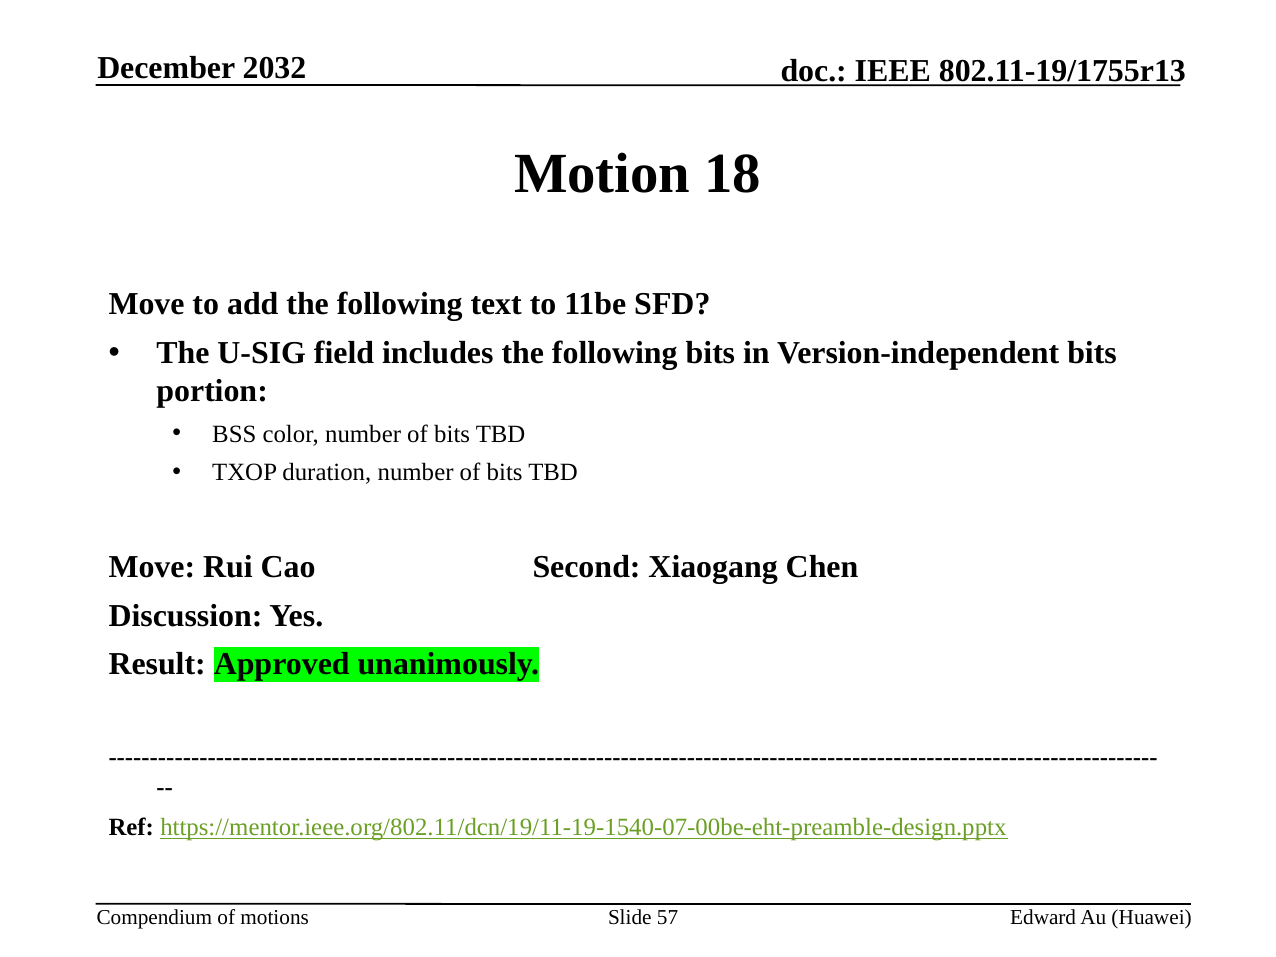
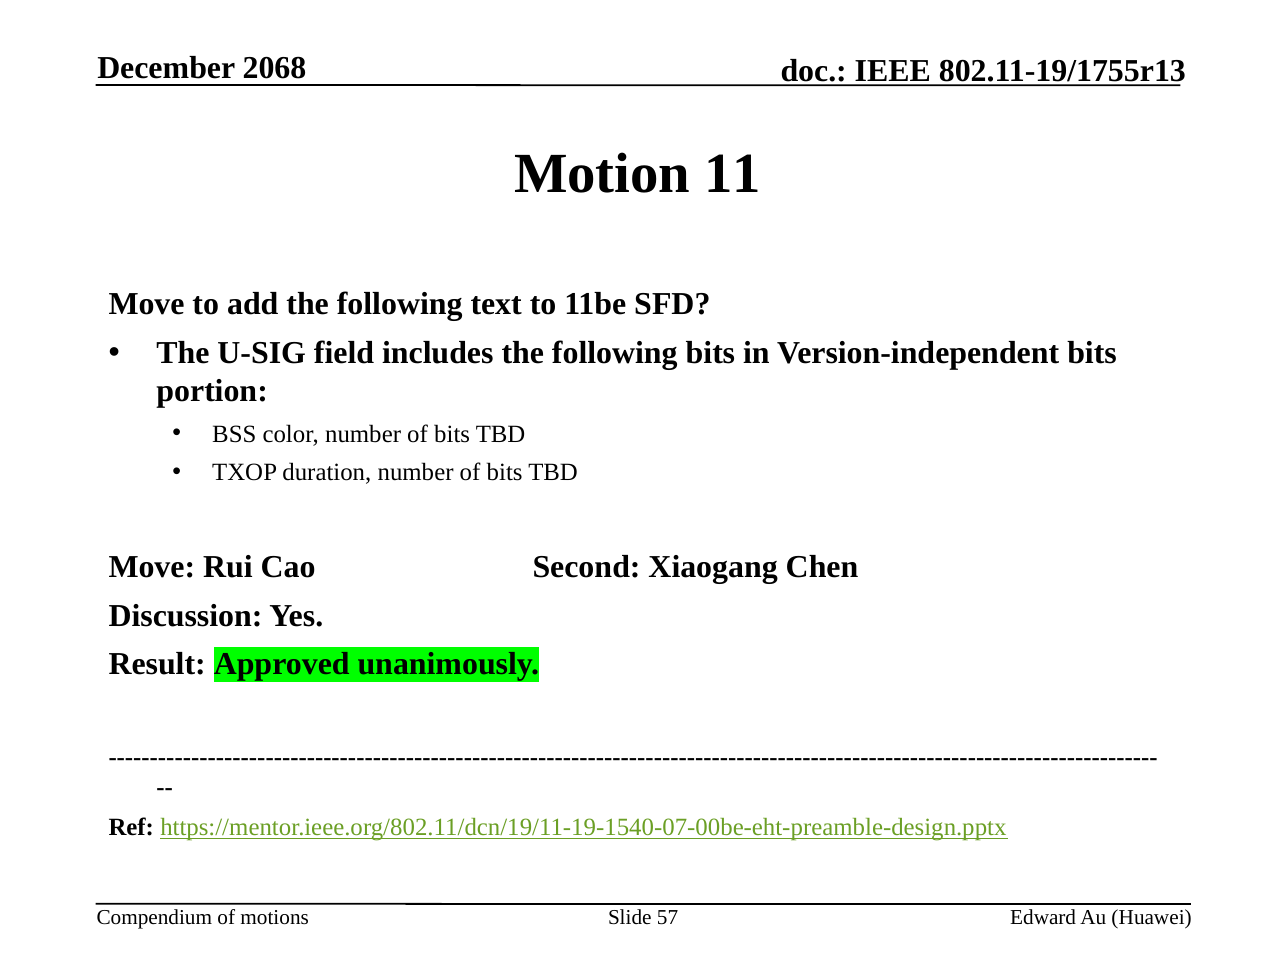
2032: 2032 -> 2068 (275, 68)
18: 18 -> 11 (733, 174)
